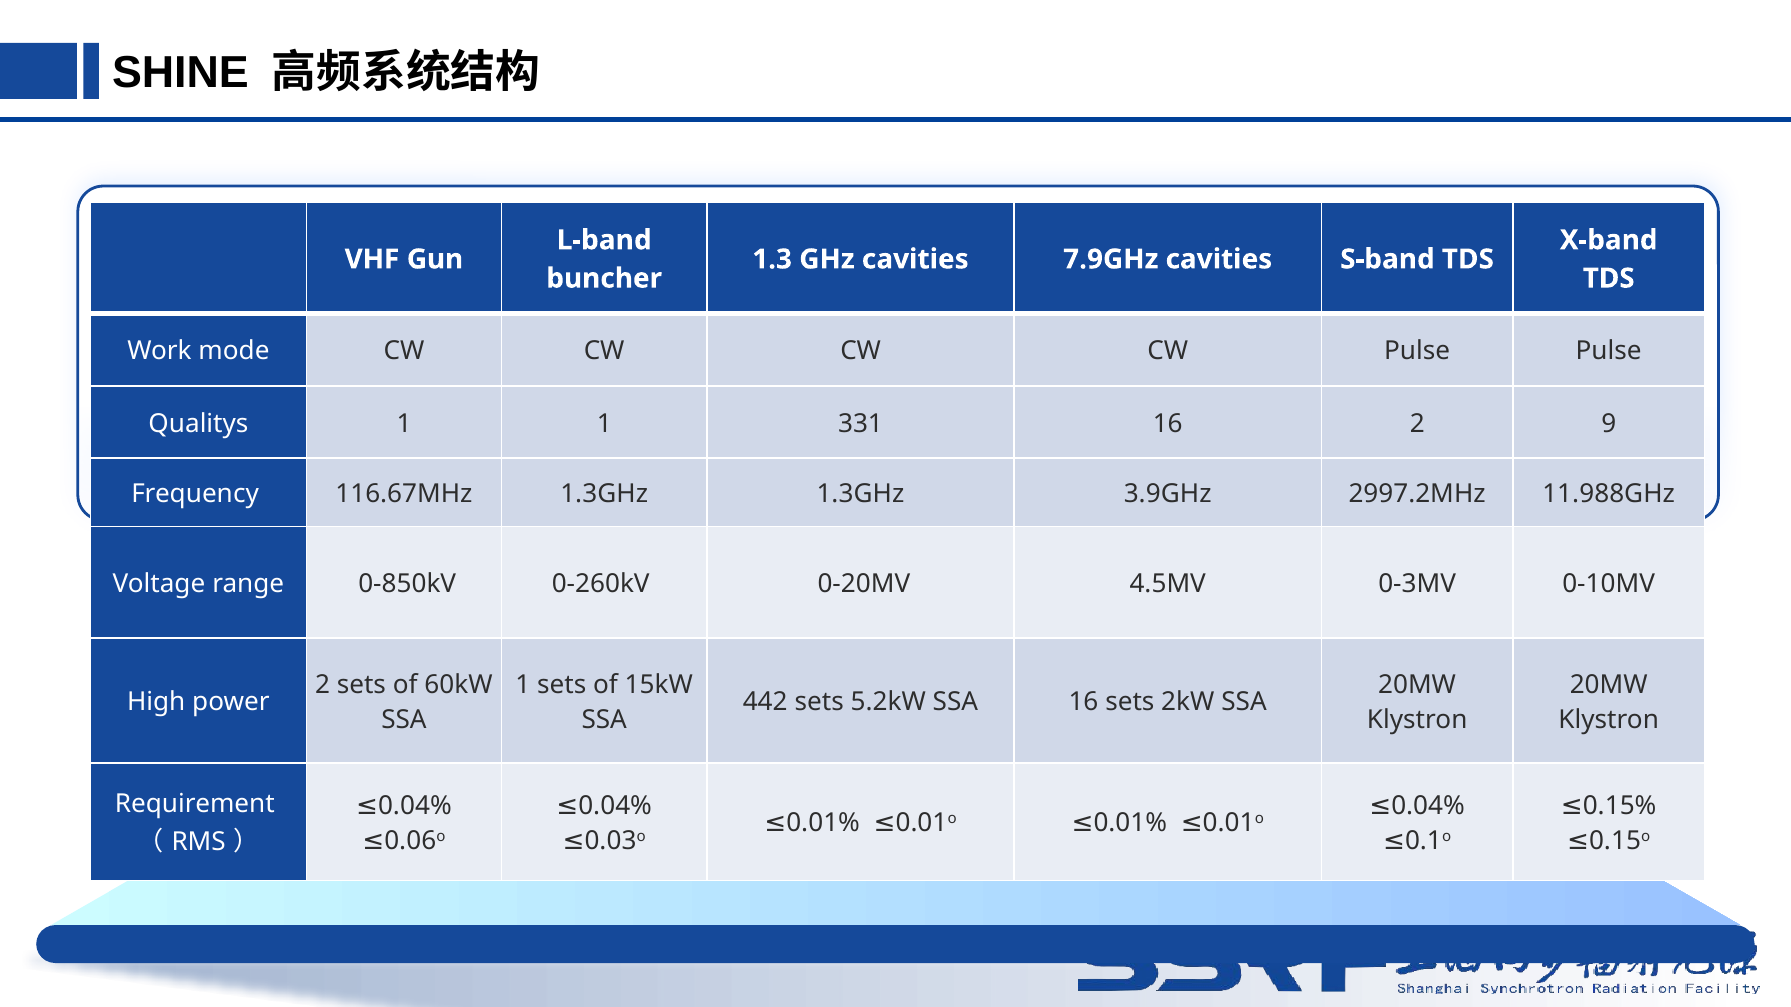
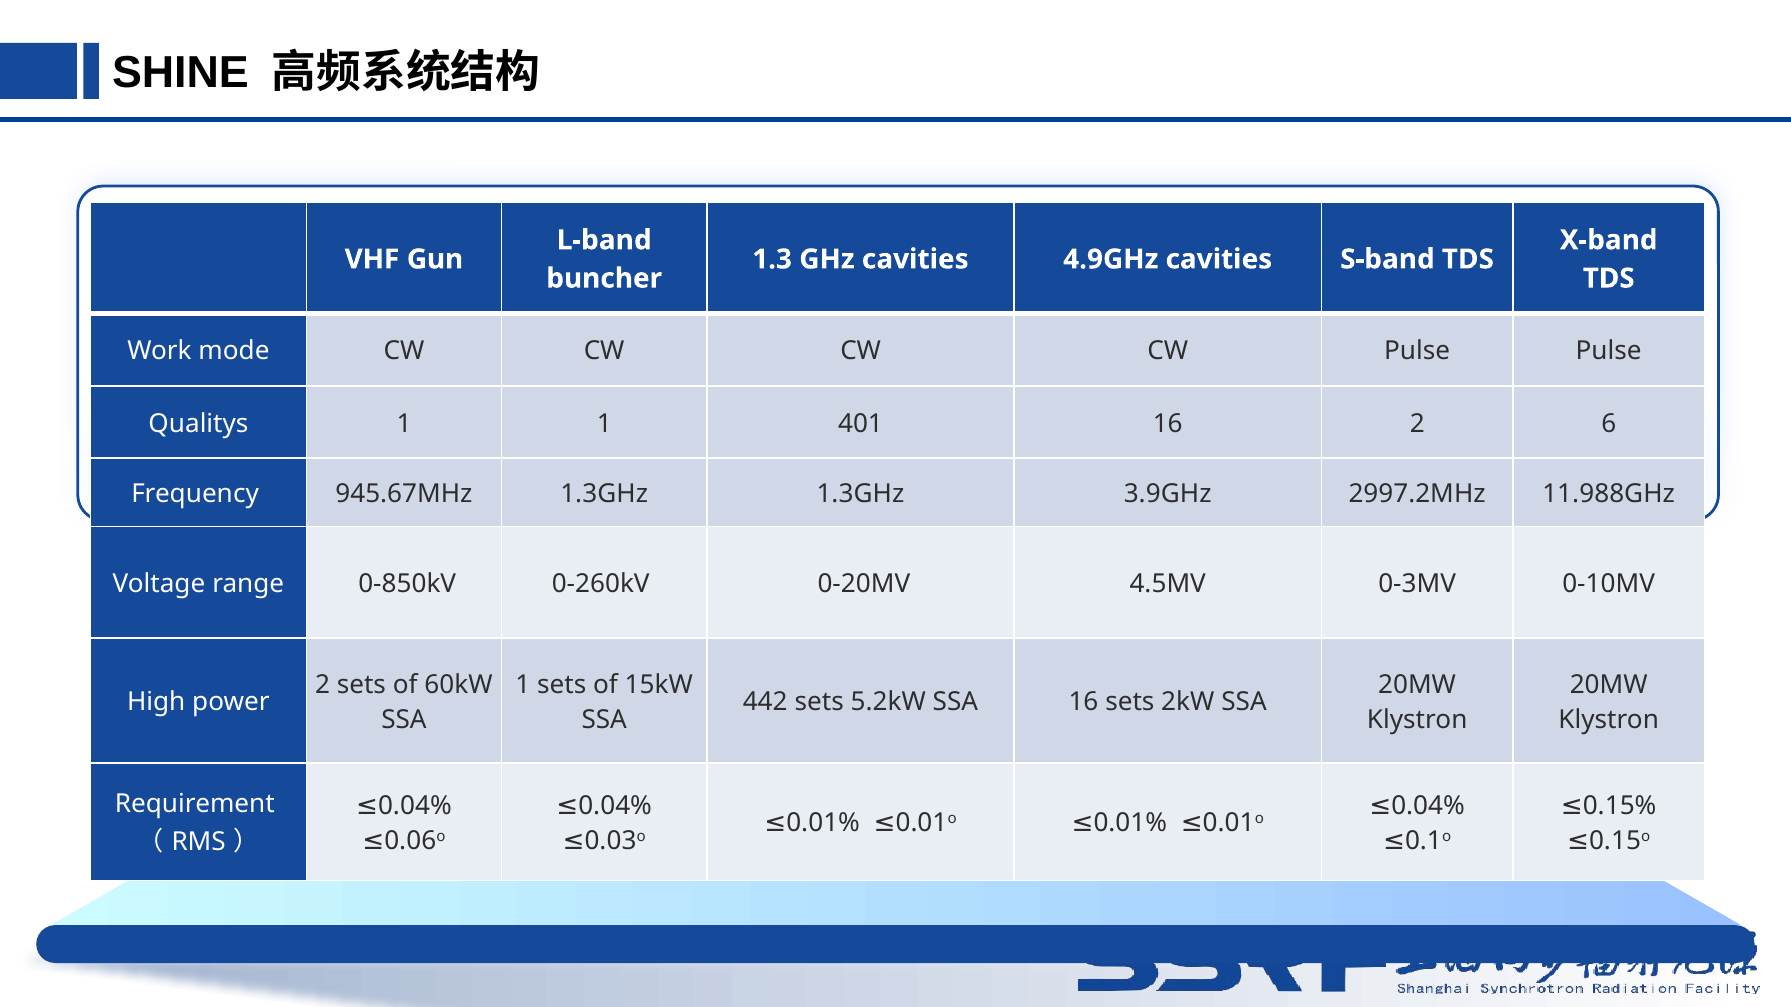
7.9GHz: 7.9GHz -> 4.9GHz (1111, 259)
331: 331 -> 401 (861, 424)
9: 9 -> 6 (1609, 424)
116.67MHz: 116.67MHz -> 945.67MHz (404, 494)
